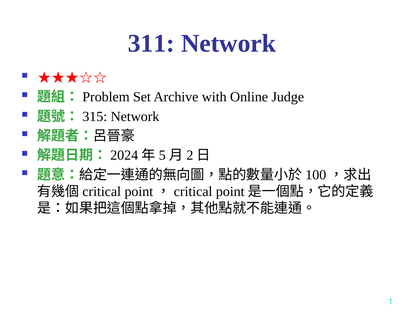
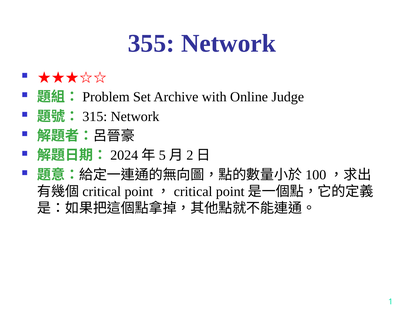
311: 311 -> 355 (151, 44)
